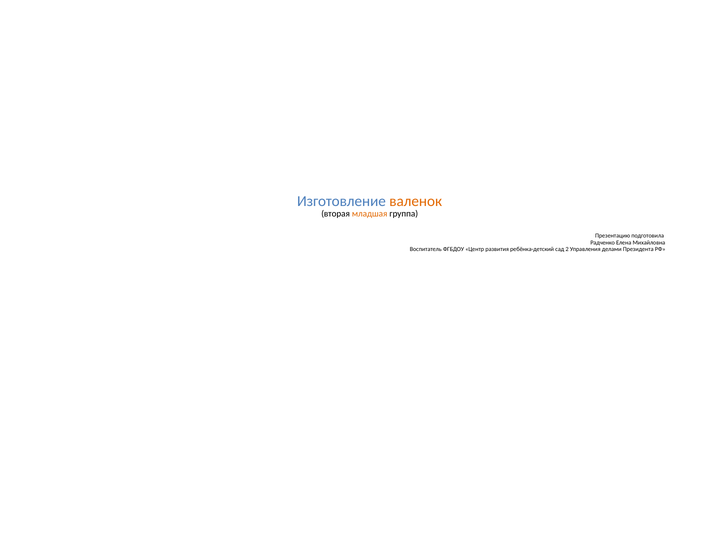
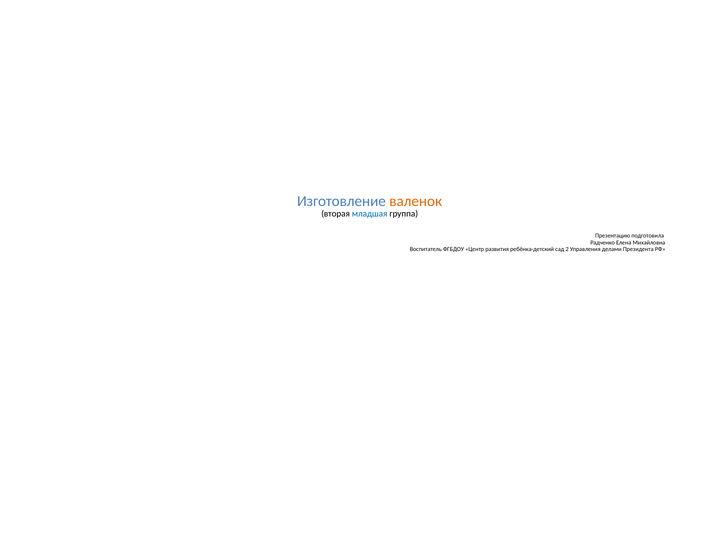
младшая colour: orange -> blue (370, 214)
